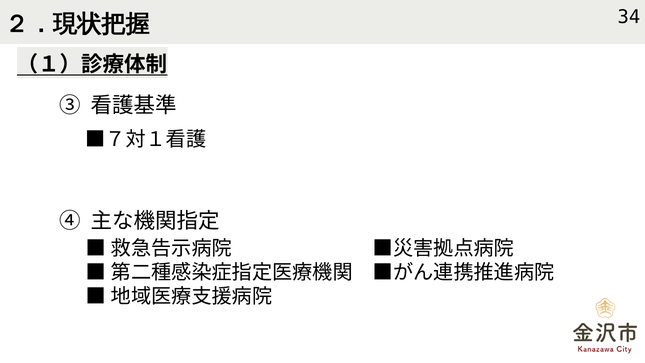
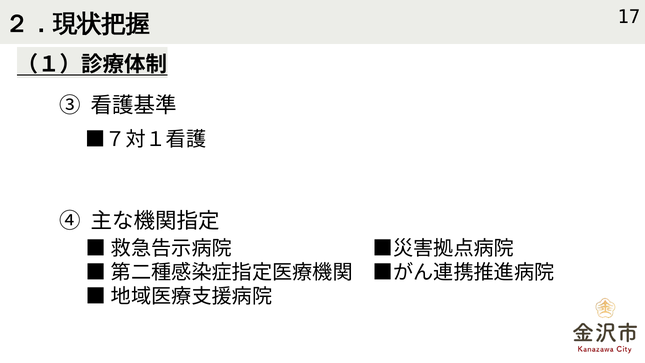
34: 34 -> 17 (629, 17)
